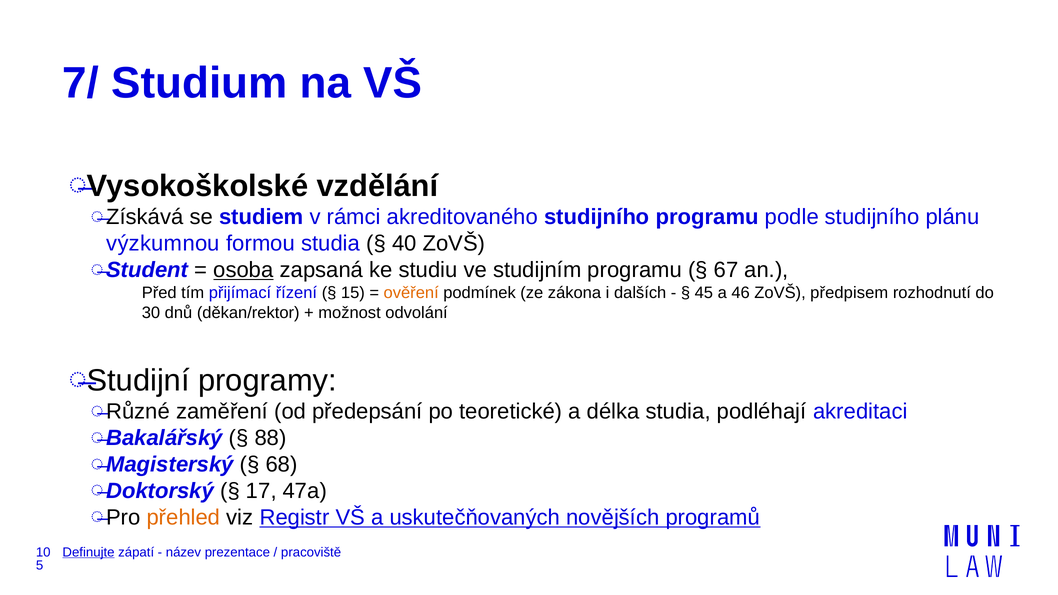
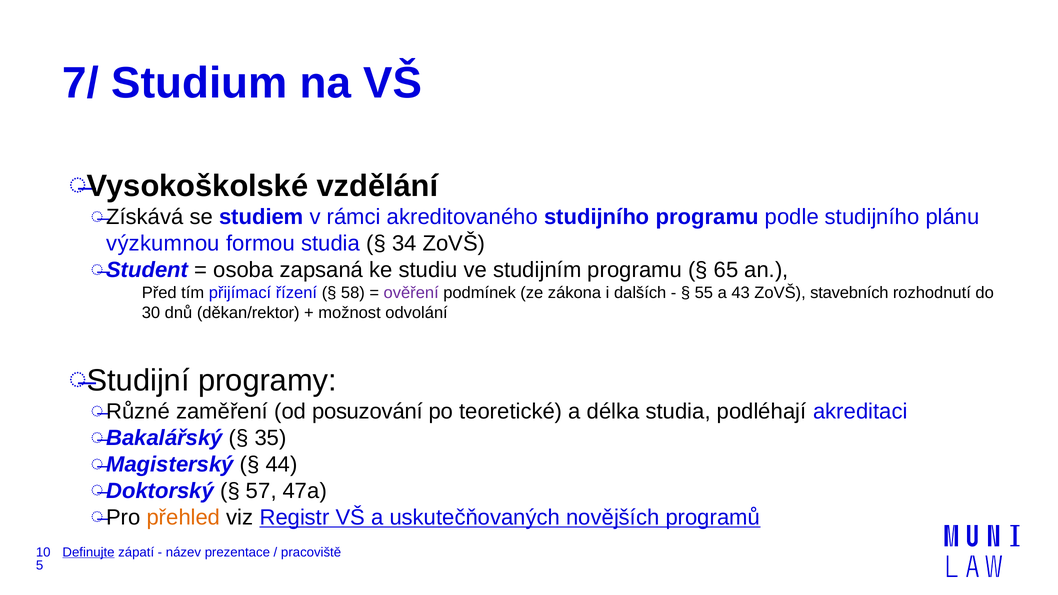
40: 40 -> 34 (404, 244)
osoba underline: present -> none (243, 270)
67: 67 -> 65 (726, 270)
15: 15 -> 58 (353, 293)
ověření colour: orange -> purple (411, 293)
45: 45 -> 55 (704, 293)
46: 46 -> 43 (741, 293)
předpisem: předpisem -> stavebních (849, 293)
předepsání: předepsání -> posuzování (367, 412)
88: 88 -> 35 (271, 438)
68: 68 -> 44 (282, 465)
17: 17 -> 57 (261, 491)
